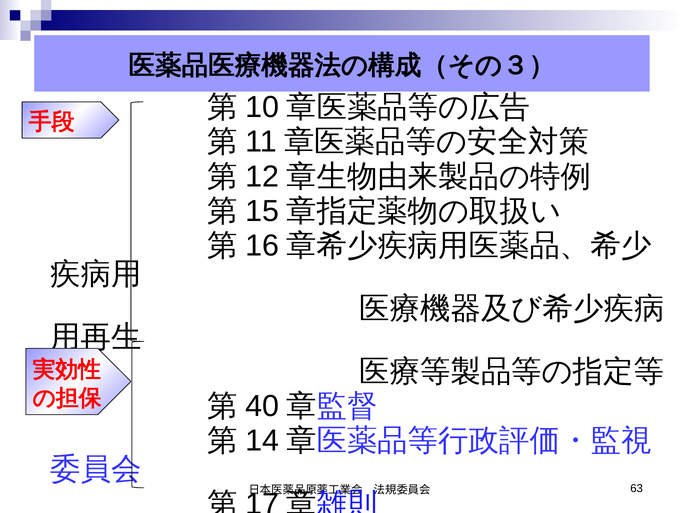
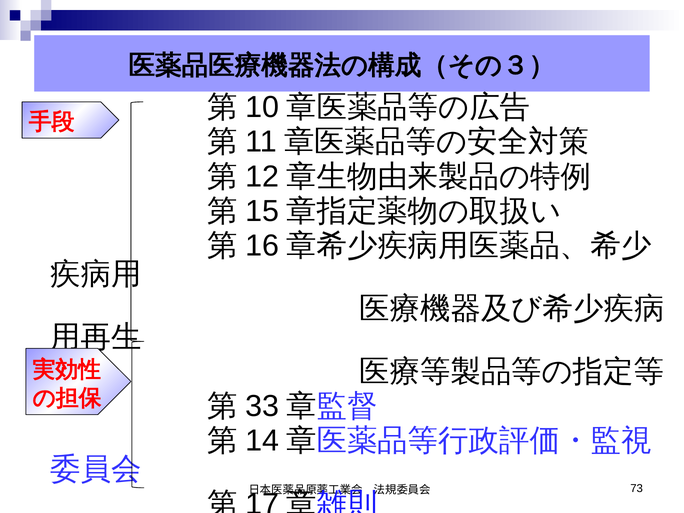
40: 40 -> 33 (262, 406)
63: 63 -> 73 (637, 489)
